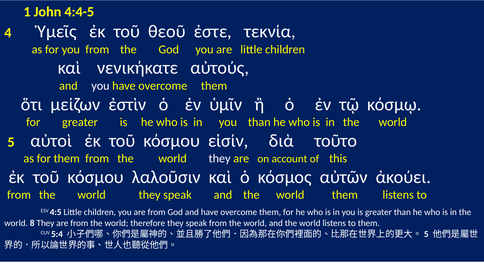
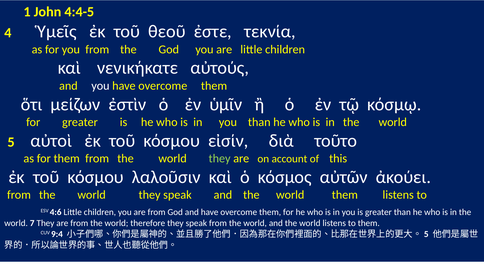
they colour: white -> light green (220, 159)
4:5: 4:5 -> 4:6 (56, 212)
8: 8 -> 7 (32, 223)
5:4: 5:4 -> 9:4 (57, 234)
